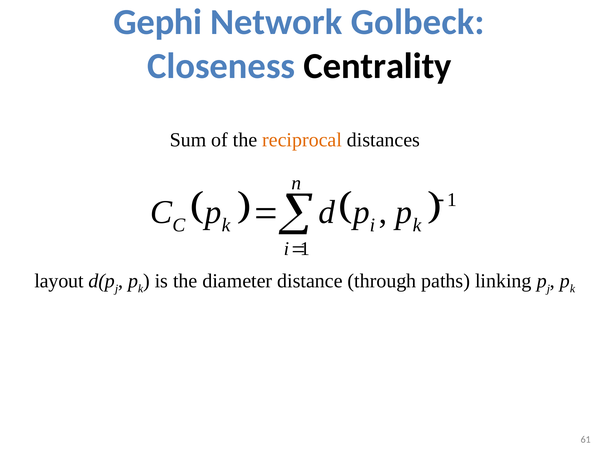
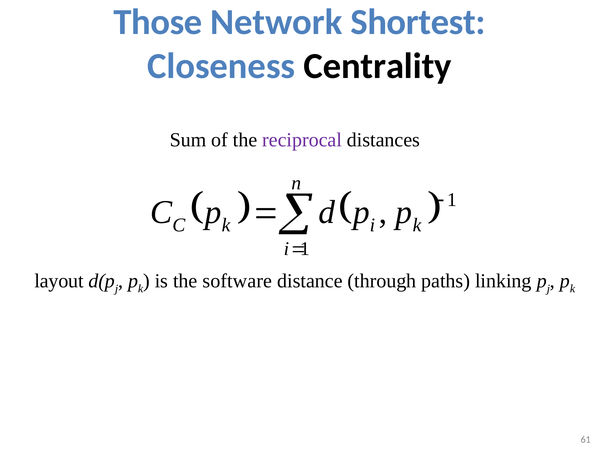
Gephi: Gephi -> Those (158, 22)
Golbeck: Golbeck -> Shortest (418, 22)
reciprocal colour: orange -> purple (302, 140)
diameter: diameter -> software (237, 281)
